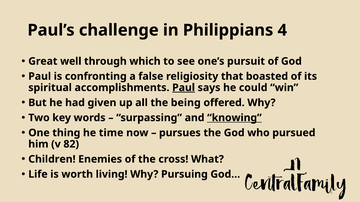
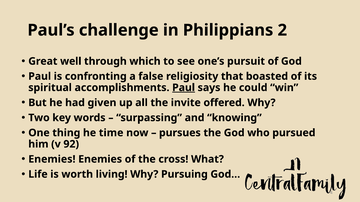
Philippians 4: 4 -> 2 (282, 30)
being: being -> invite (186, 103)
knowing underline: present -> none (234, 118)
82: 82 -> 92 (71, 144)
Children: Children -> Enemies (52, 160)
